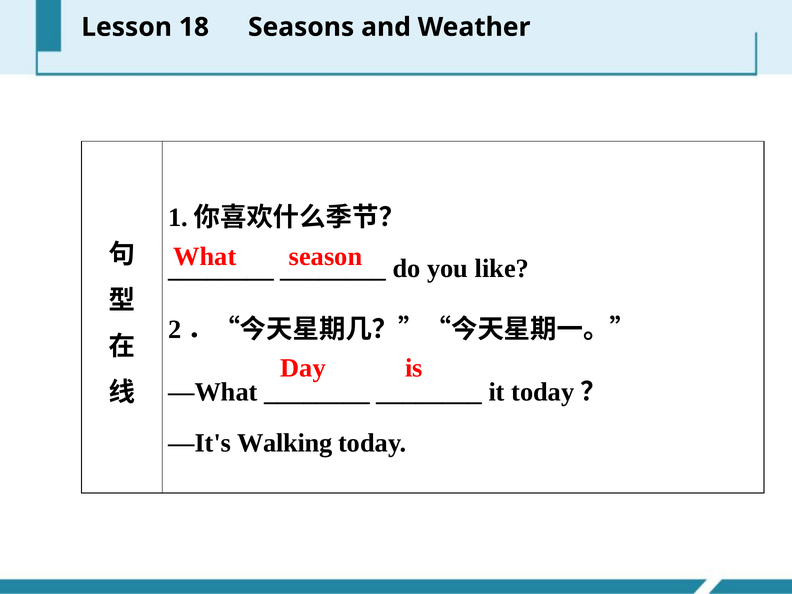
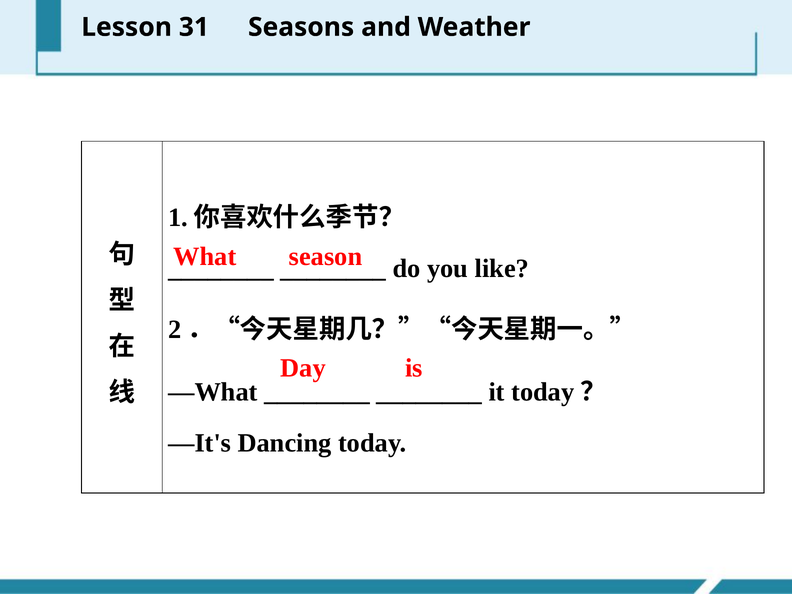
18: 18 -> 31 (194, 27)
Walking: Walking -> Dancing (285, 443)
